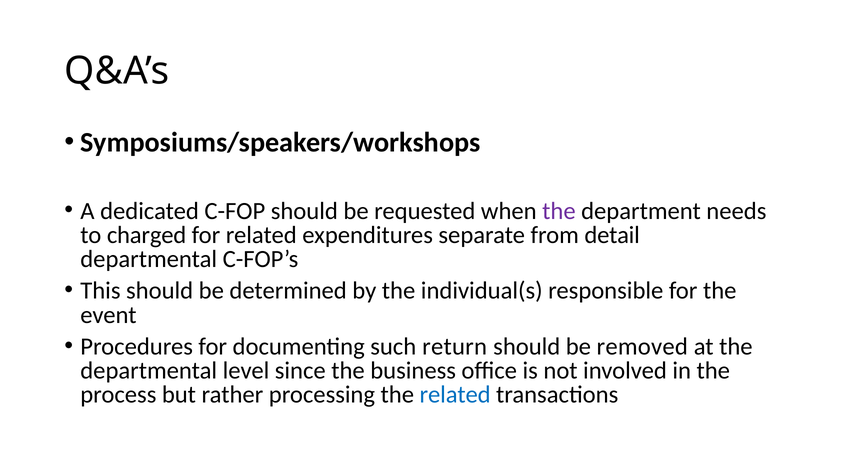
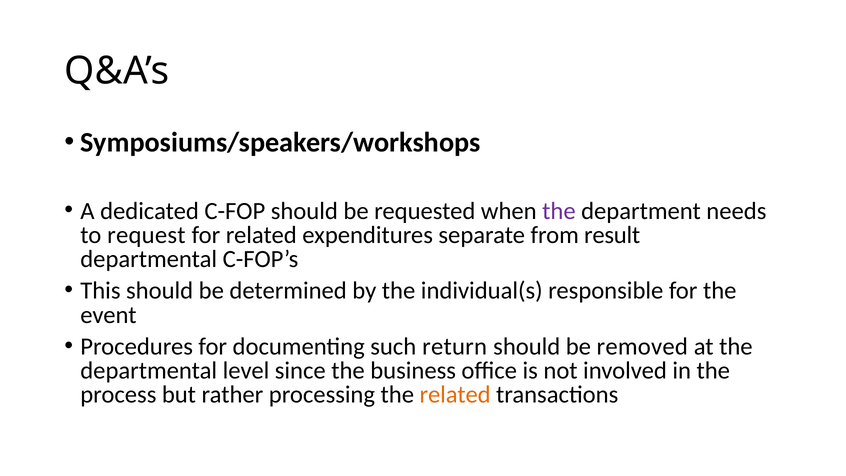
charged: charged -> request (146, 235)
detail: detail -> result (612, 235)
related colour: blue -> orange (455, 395)
